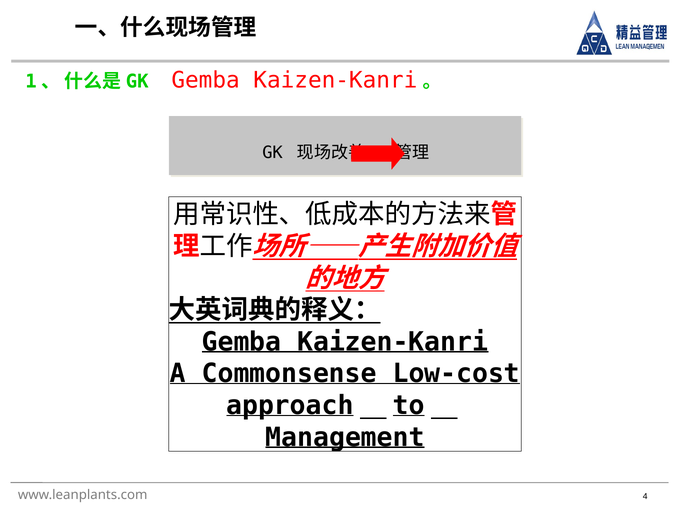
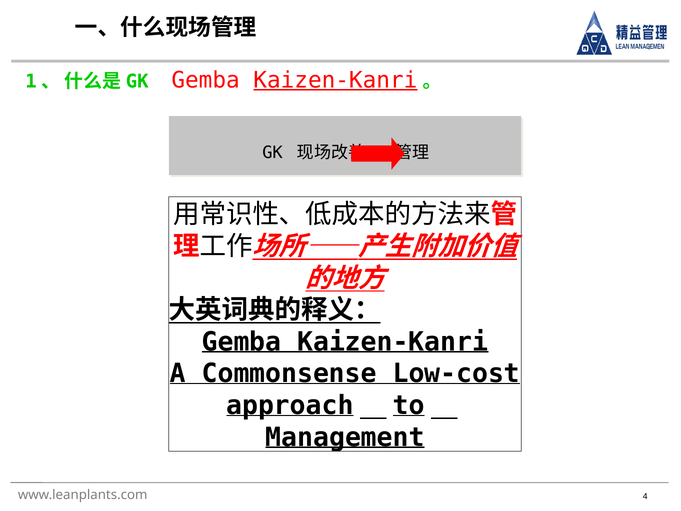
Kaizen-Kanri underline: none -> present (335, 80)
